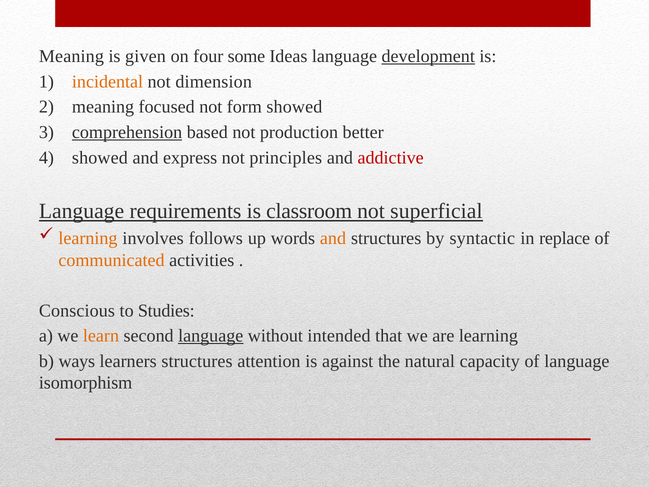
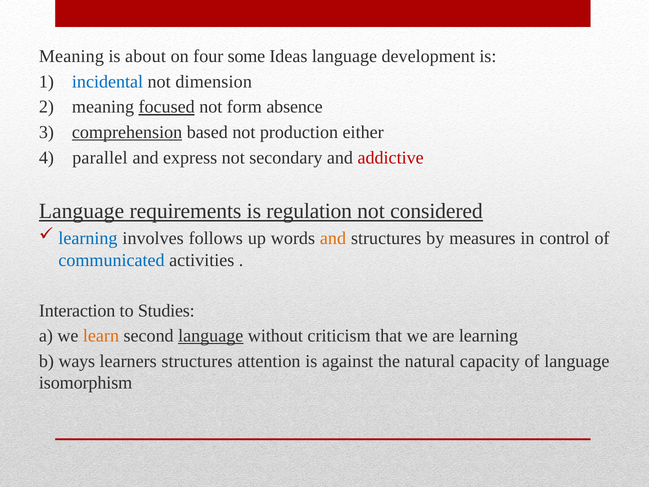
given: given -> about (146, 56)
development underline: present -> none (428, 56)
incidental colour: orange -> blue (108, 82)
focused underline: none -> present (167, 107)
form showed: showed -> absence (295, 107)
better: better -> either (363, 132)
4 showed: showed -> parallel (100, 157)
principles: principles -> secondary (286, 157)
classroom: classroom -> regulation (309, 211)
superficial: superficial -> considered (437, 211)
learning colour: orange -> blue (88, 238)
syntactic: syntactic -> measures (482, 238)
replace: replace -> control (565, 238)
communicated colour: orange -> blue (112, 260)
Conscious: Conscious -> Interaction (77, 310)
intended: intended -> criticism (339, 336)
